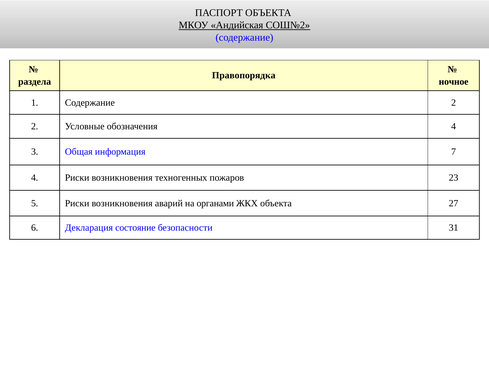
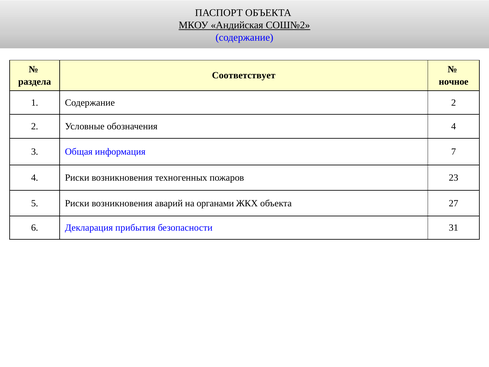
Правопорядка: Правопорядка -> Соответствует (244, 75)
состояние: состояние -> прибытия (135, 228)
